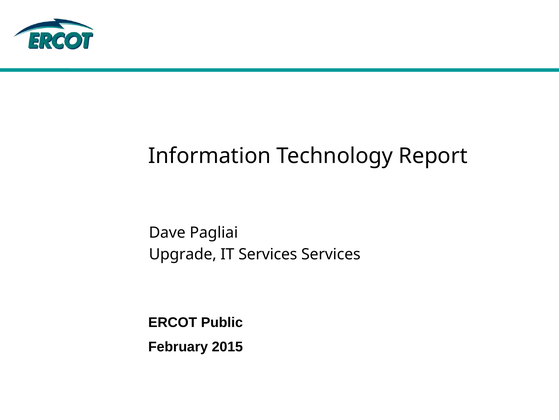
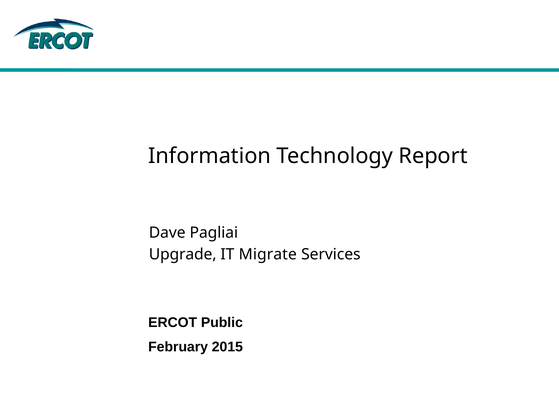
IT Services: Services -> Migrate (268, 254)
